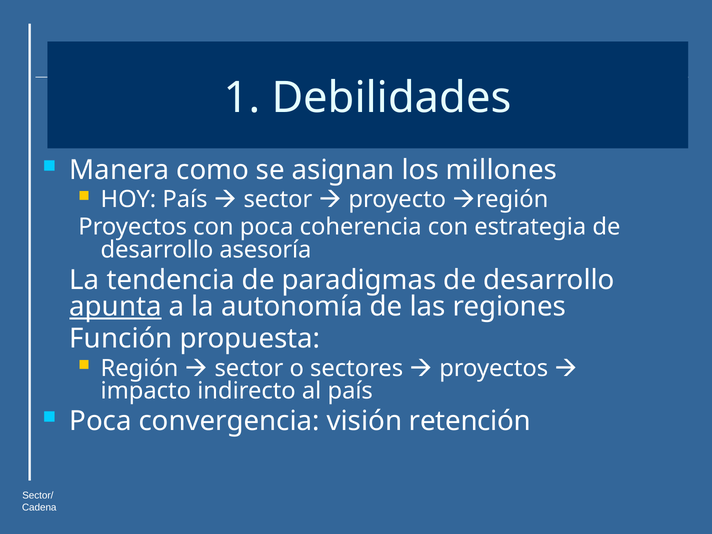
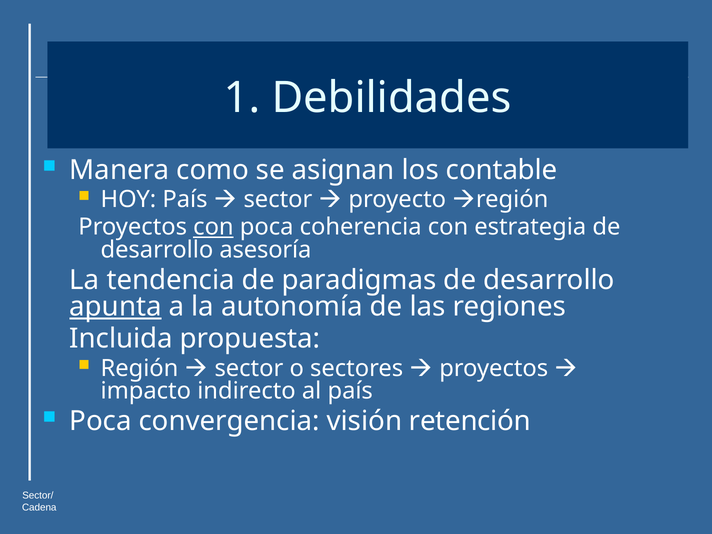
millones: millones -> contable (502, 170)
con underline: none -> present (213, 227)
Función: Función -> Incluida (121, 339)
